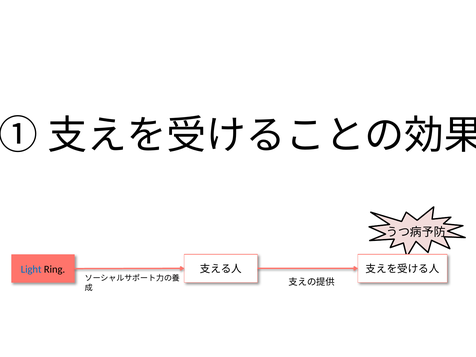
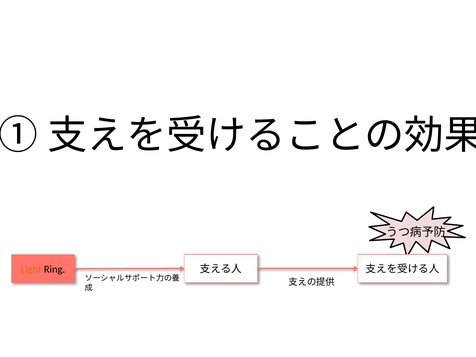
Light colour: blue -> orange (31, 269)
